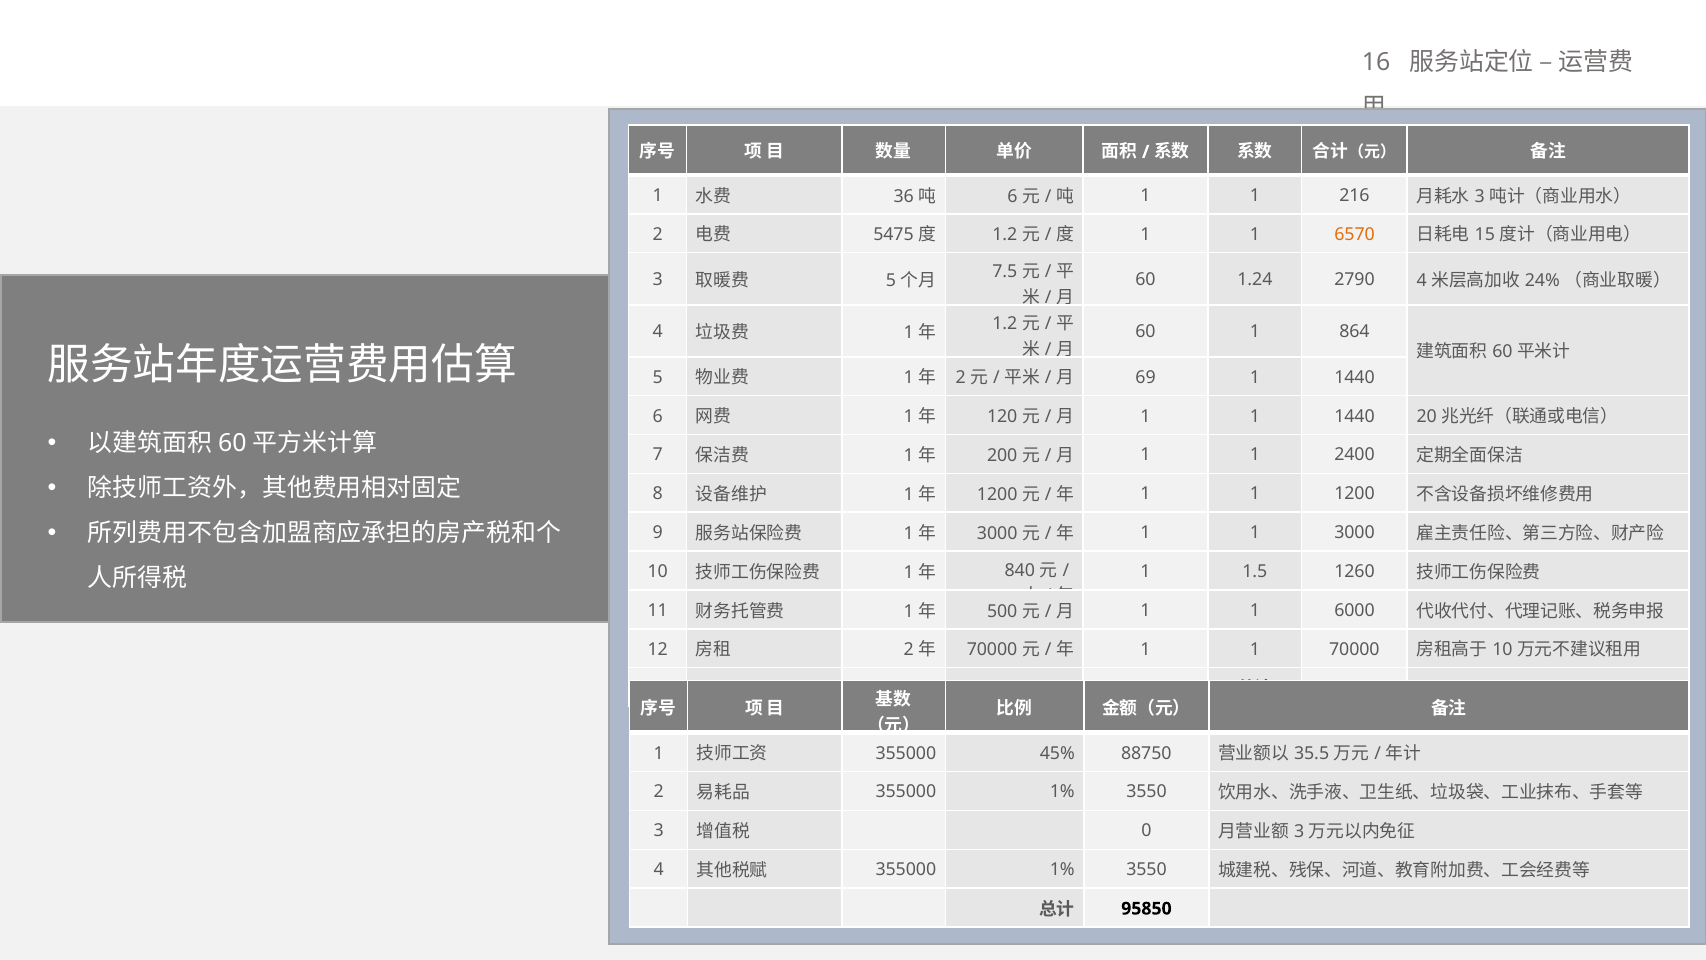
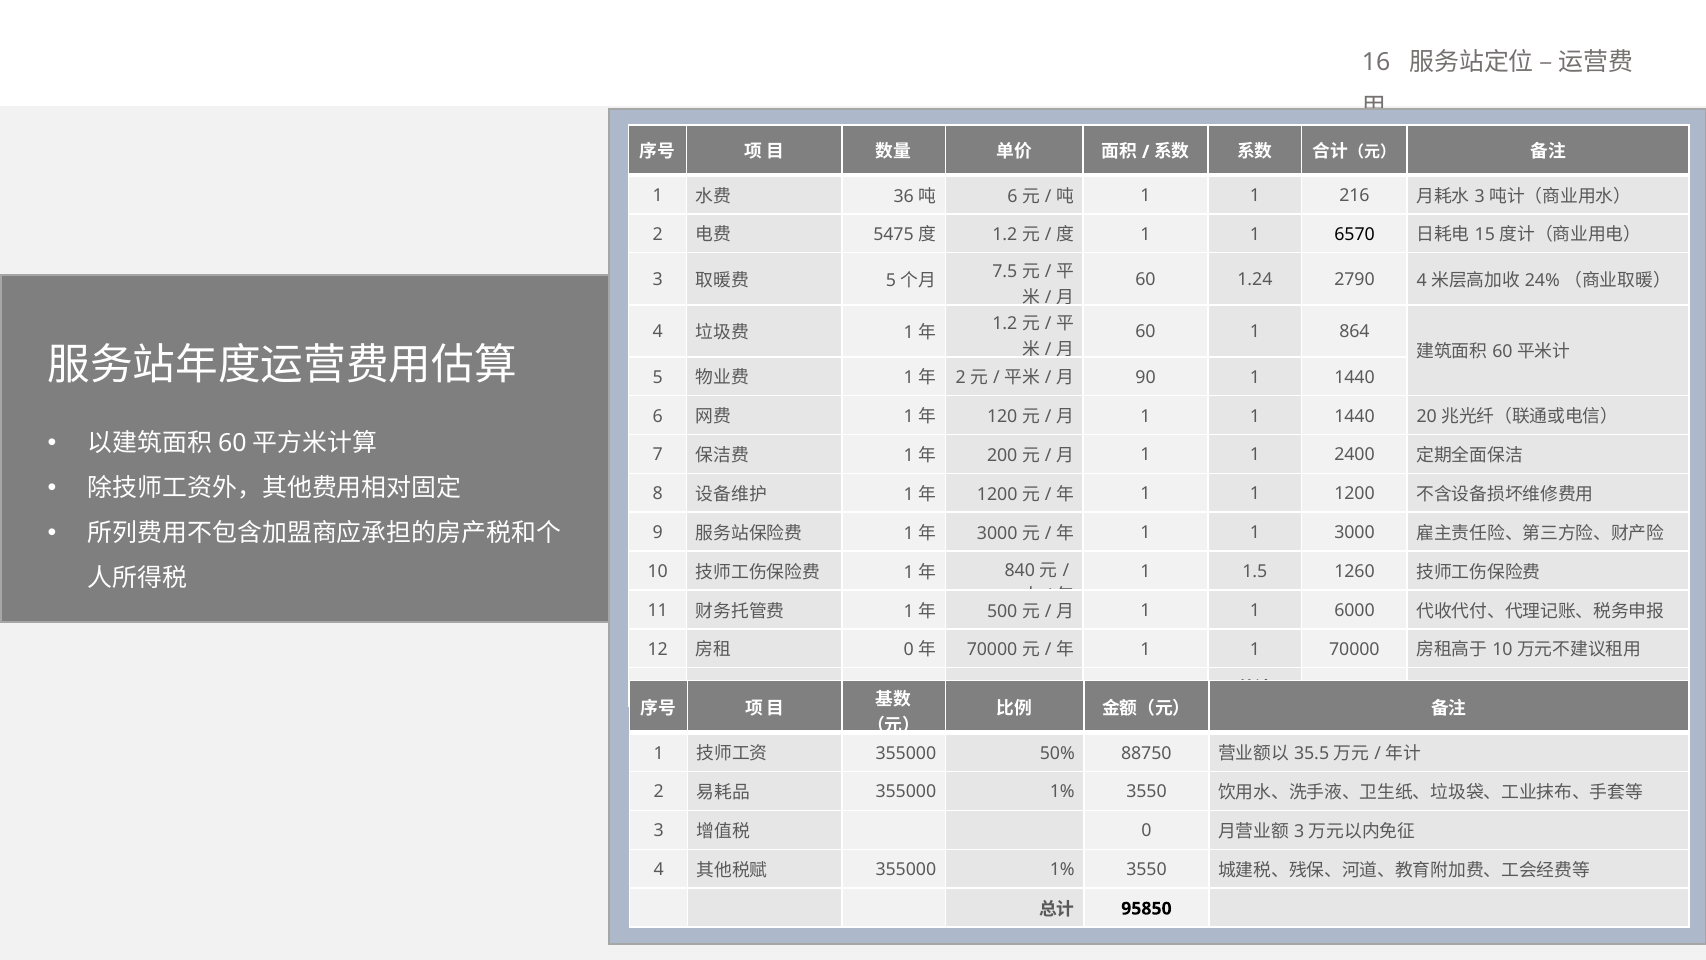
6570 colour: orange -> black (1355, 234)
69: 69 -> 90 (1146, 377)
2: 2 -> 0 (909, 650)
45%: 45% -> 50% (1057, 753)
